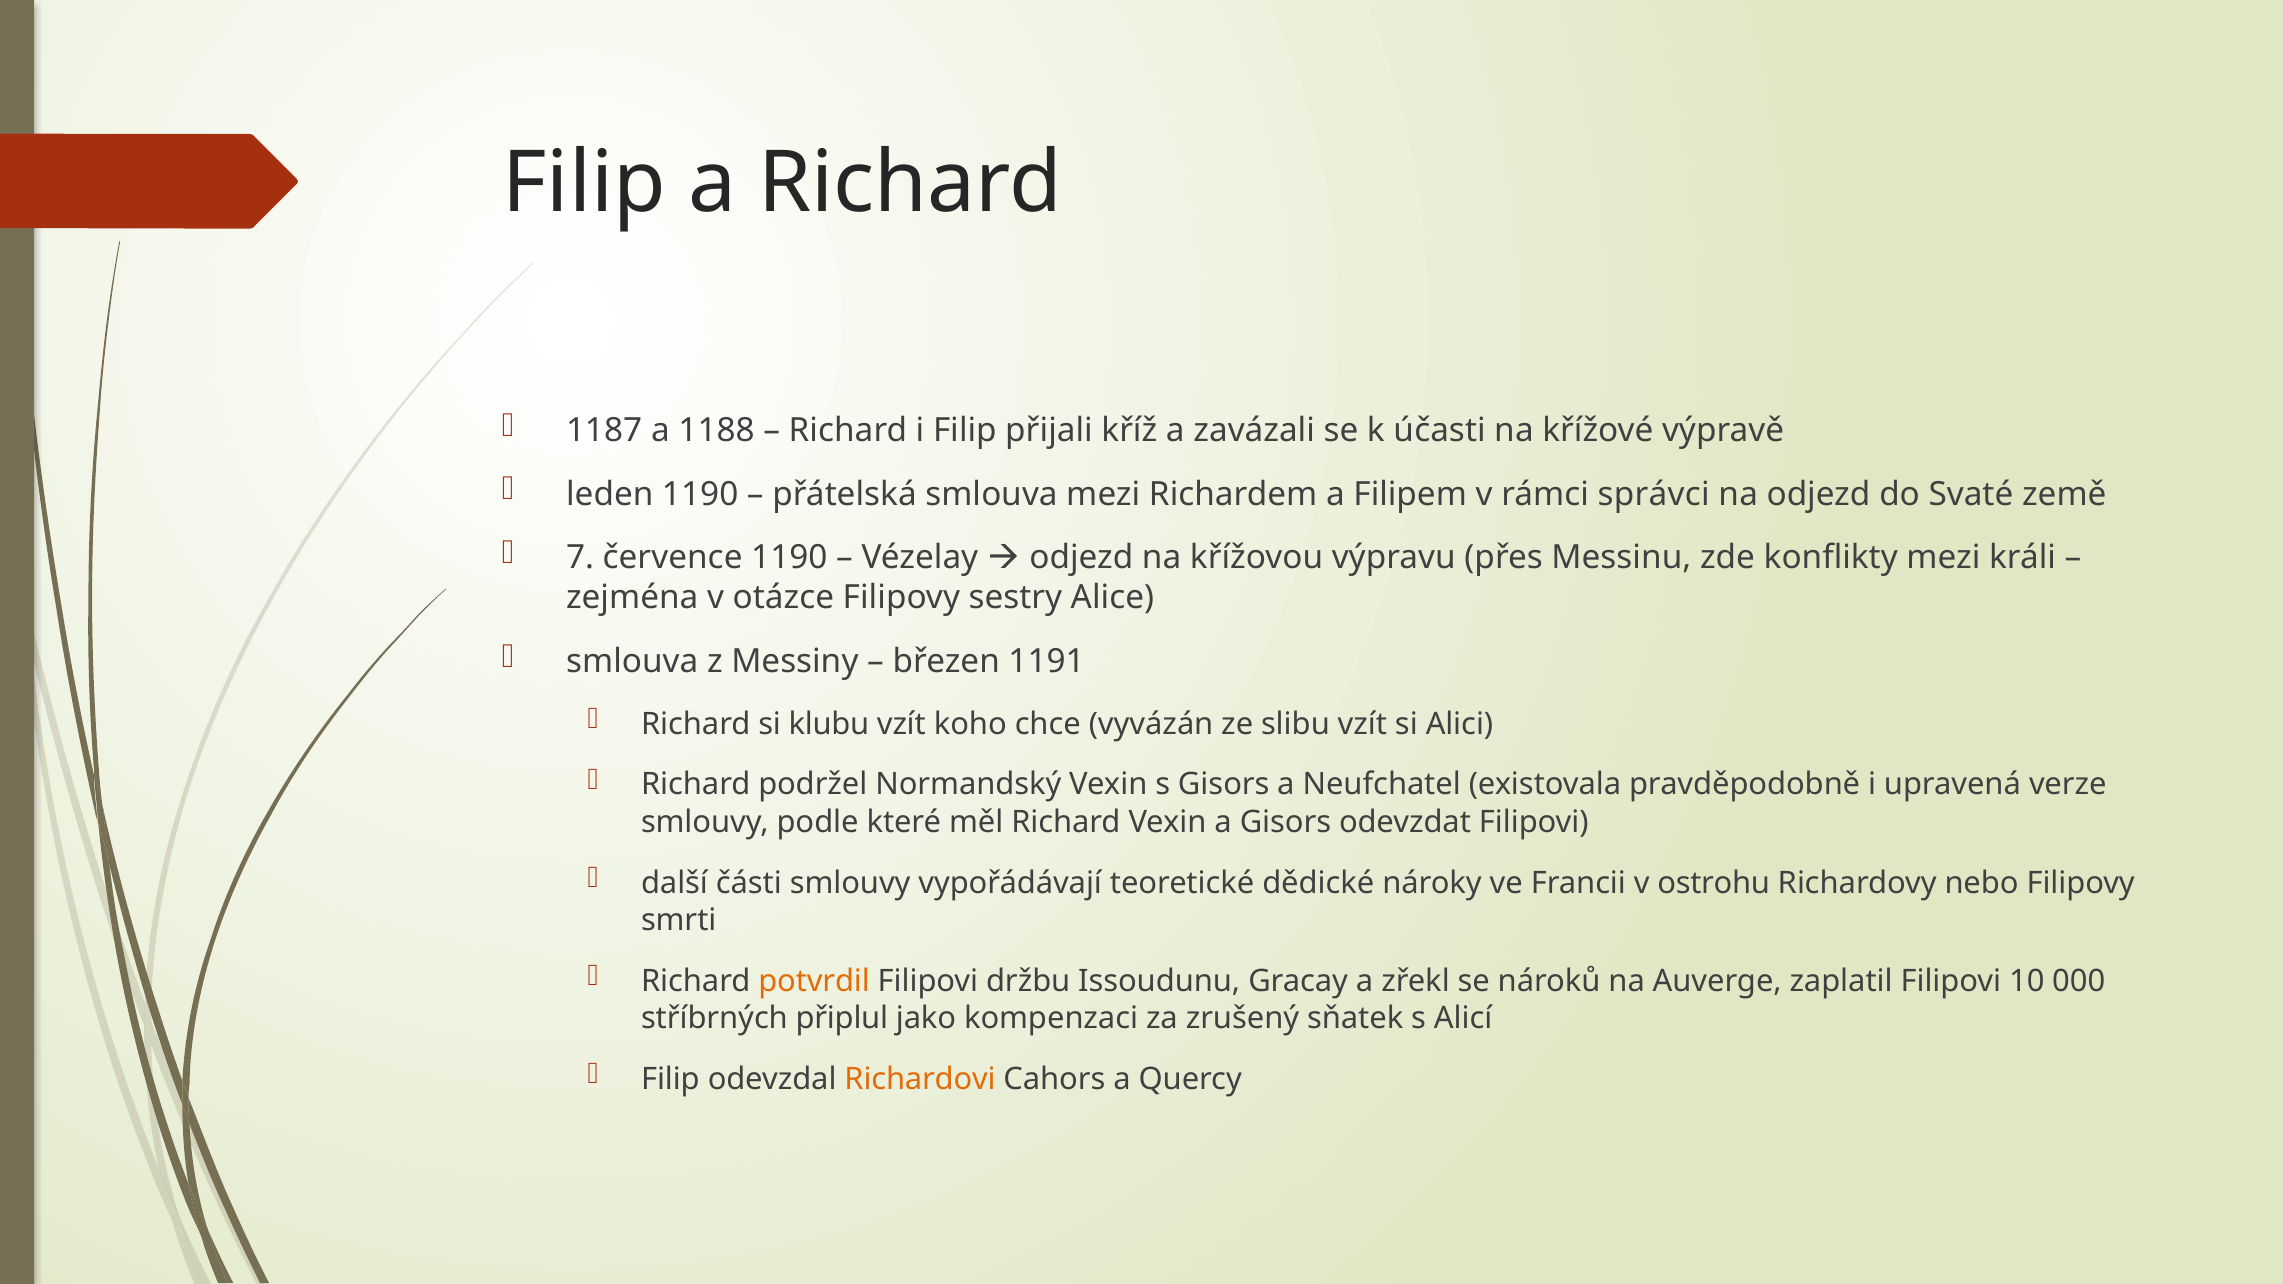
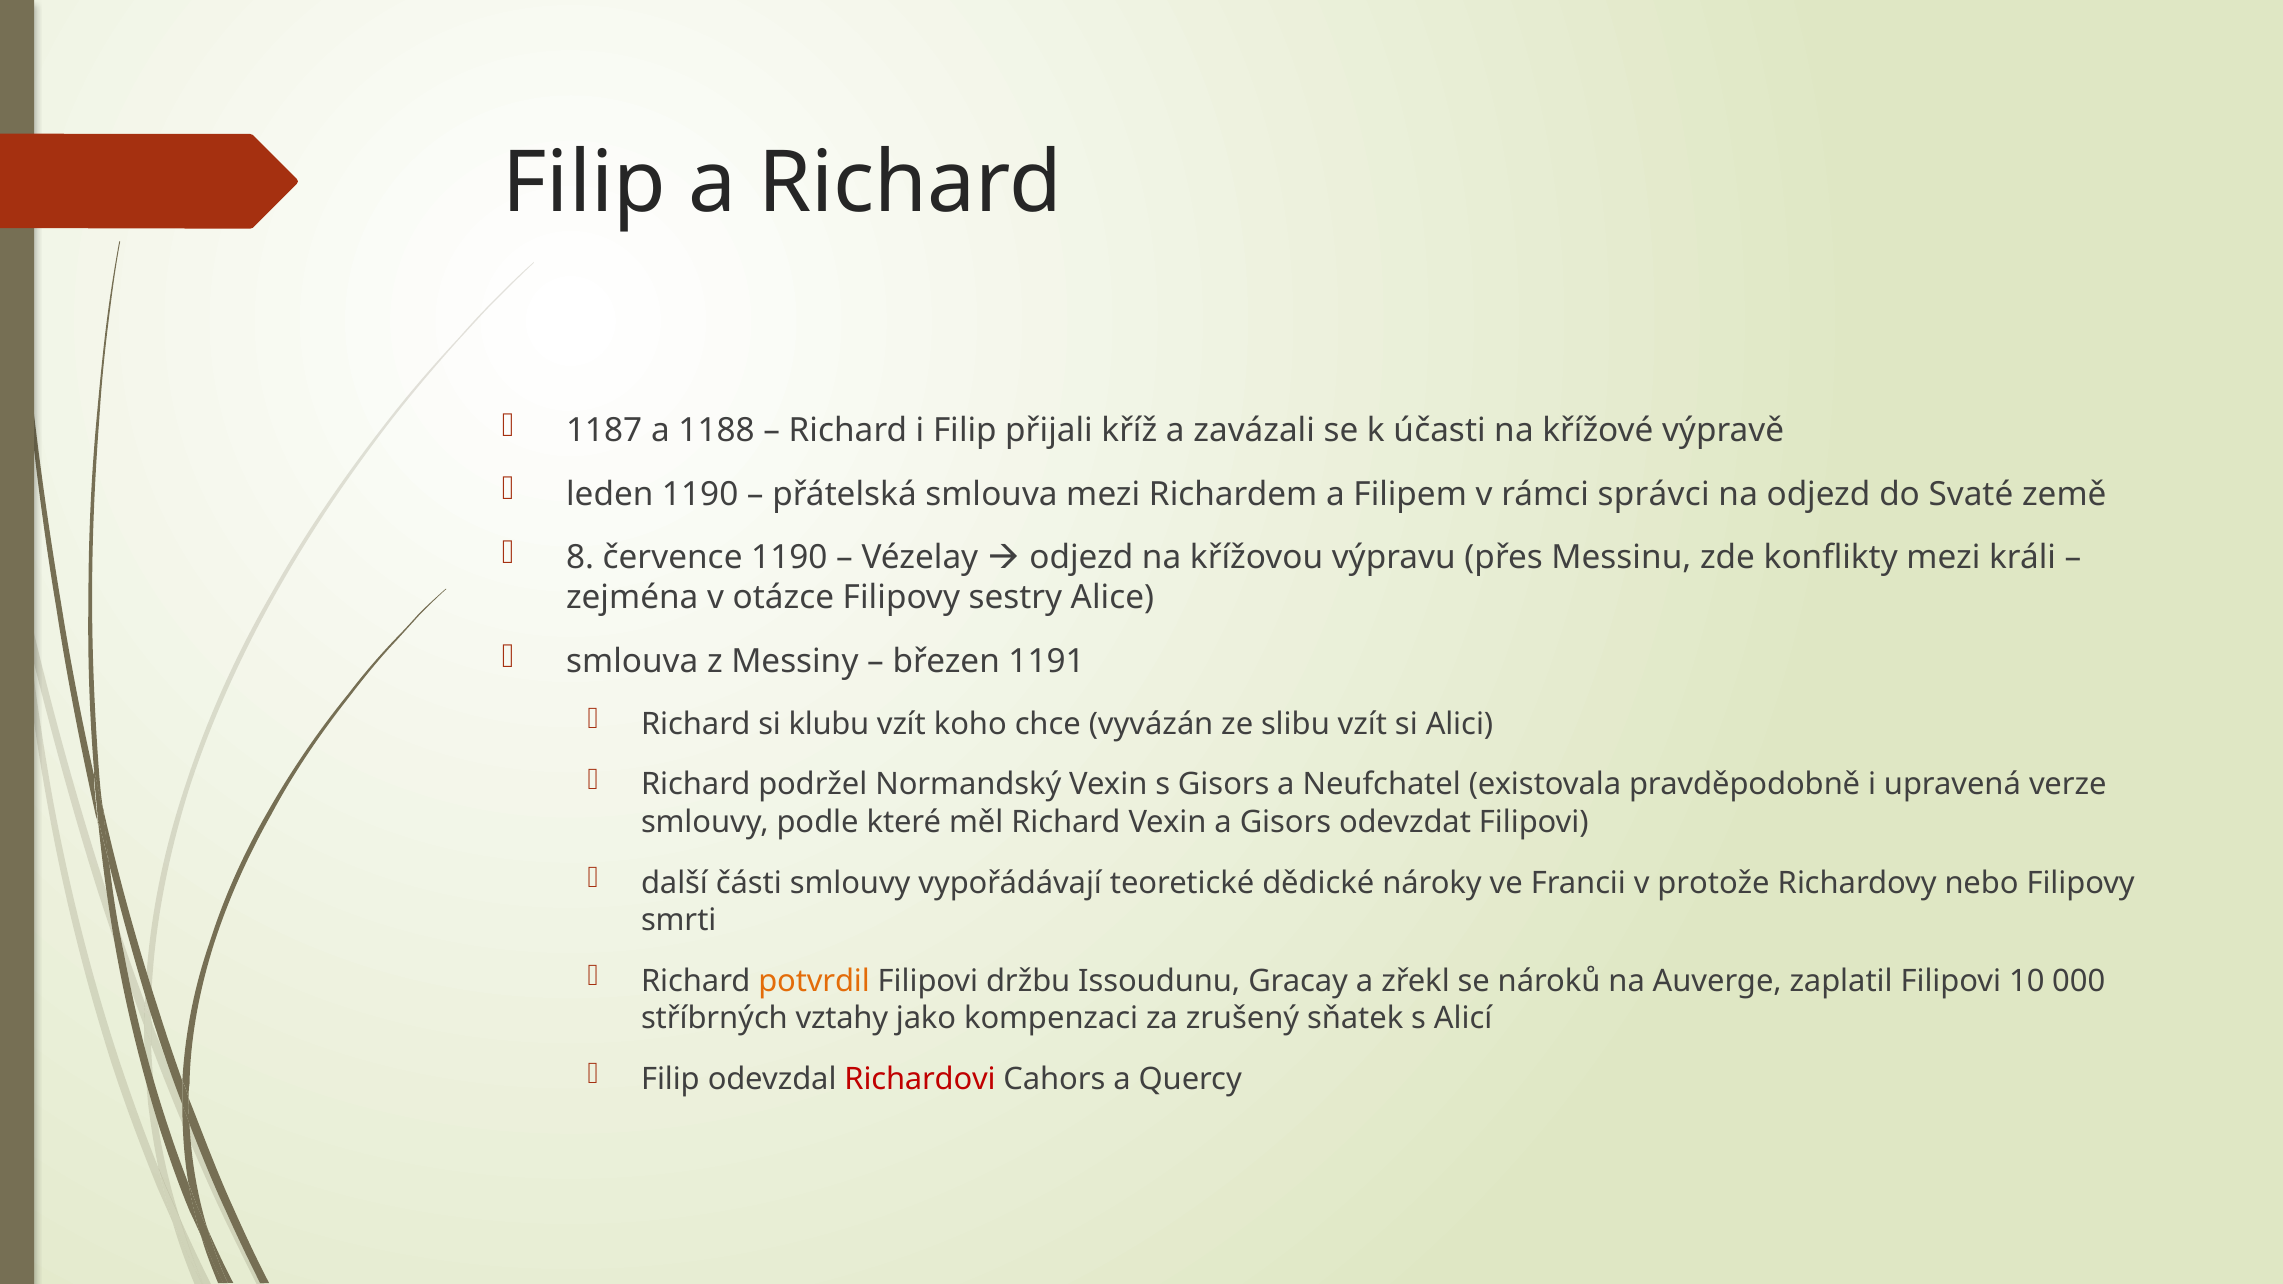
7: 7 -> 8 (580, 558)
ostrohu: ostrohu -> protože (1714, 883)
připlul: připlul -> vztahy (842, 1018)
Richardovi colour: orange -> red (920, 1079)
